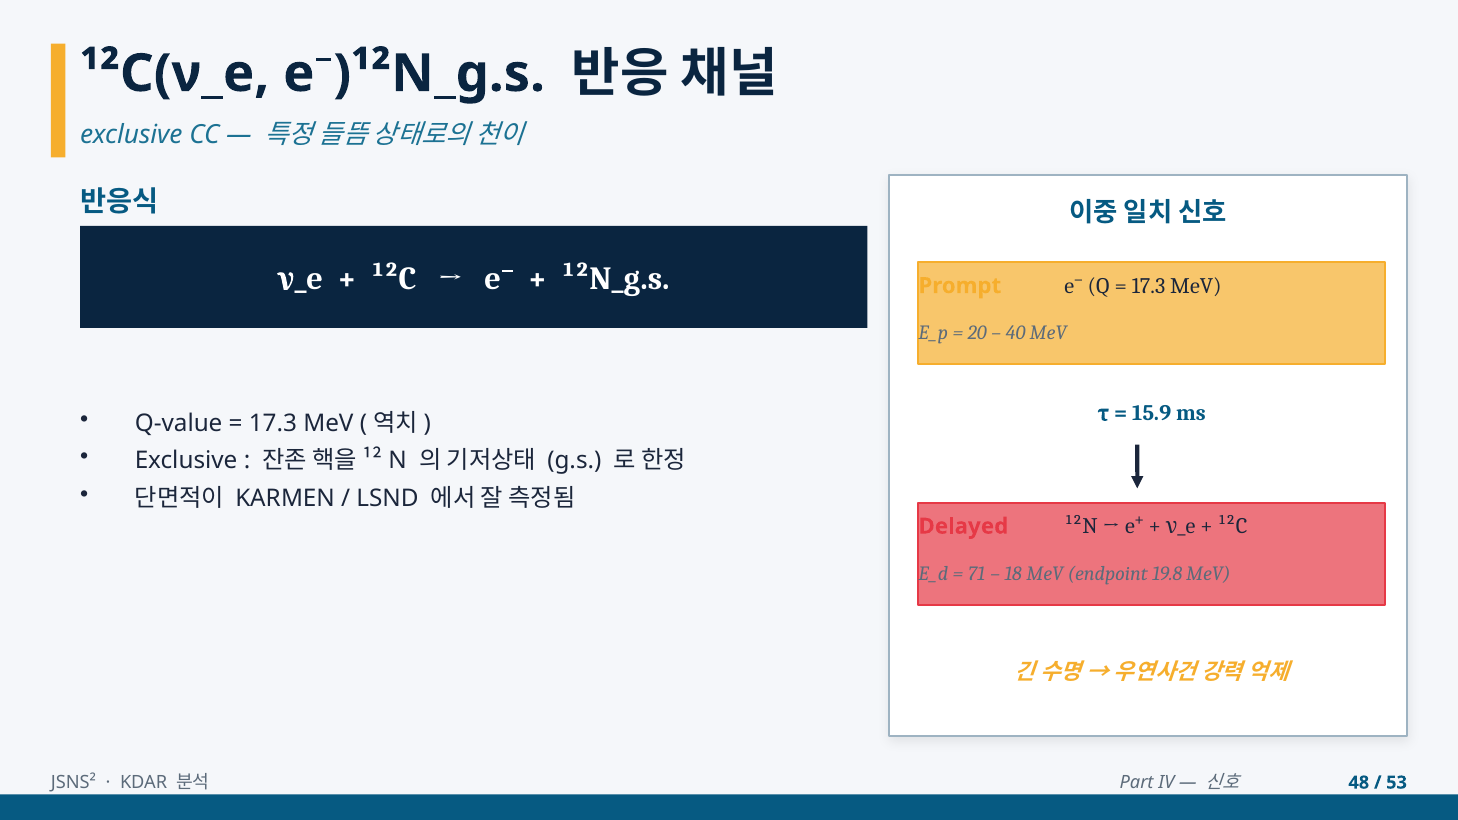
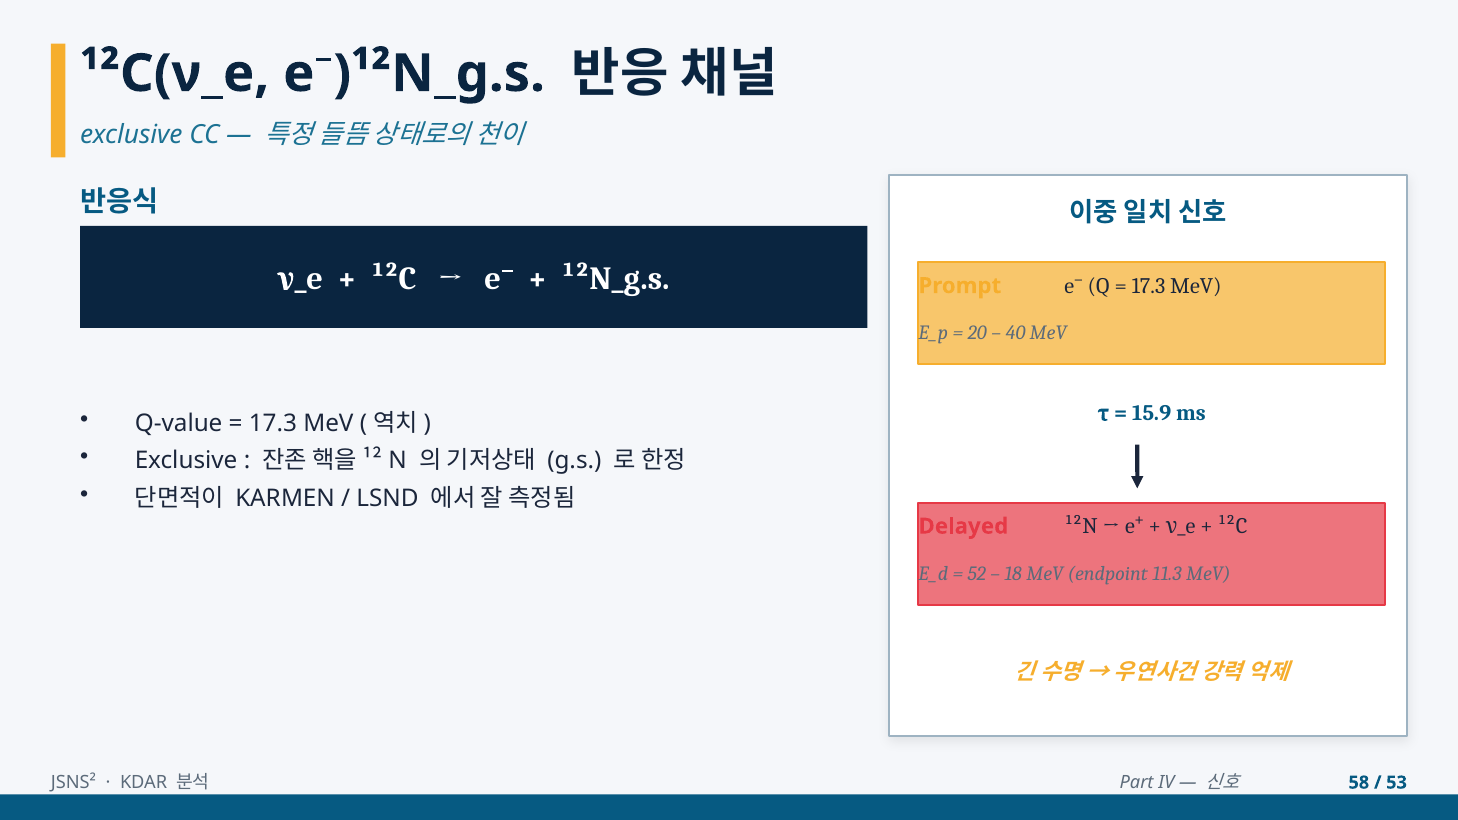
71: 71 -> 52 (977, 574)
19.8: 19.8 -> 11.3 (1167, 574)
48: 48 -> 58 (1359, 783)
